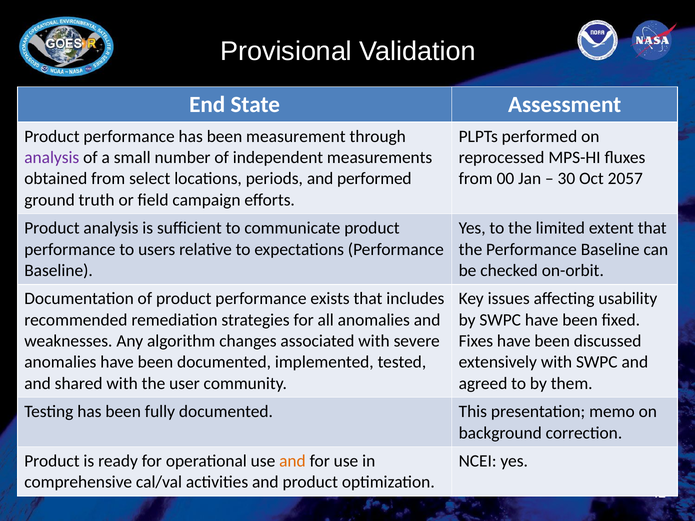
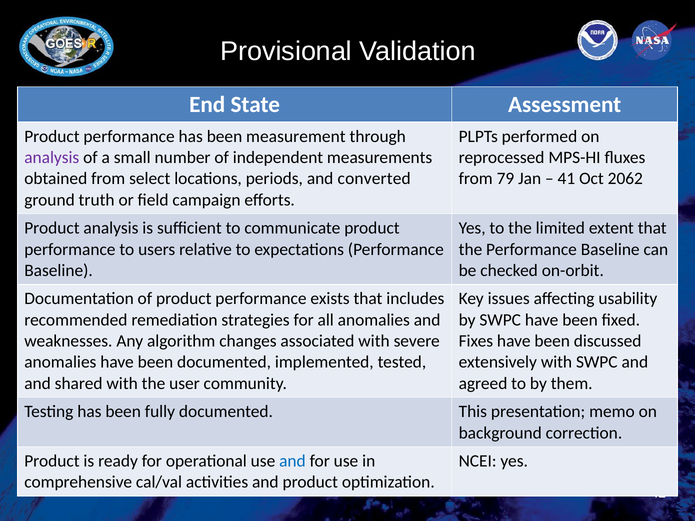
and performed: performed -> converted (374, 179)
00: 00 -> 79 (505, 179)
30: 30 -> 41 (566, 179)
2057: 2057 -> 2062 (625, 179)
and colour: orange -> blue (292, 461)
